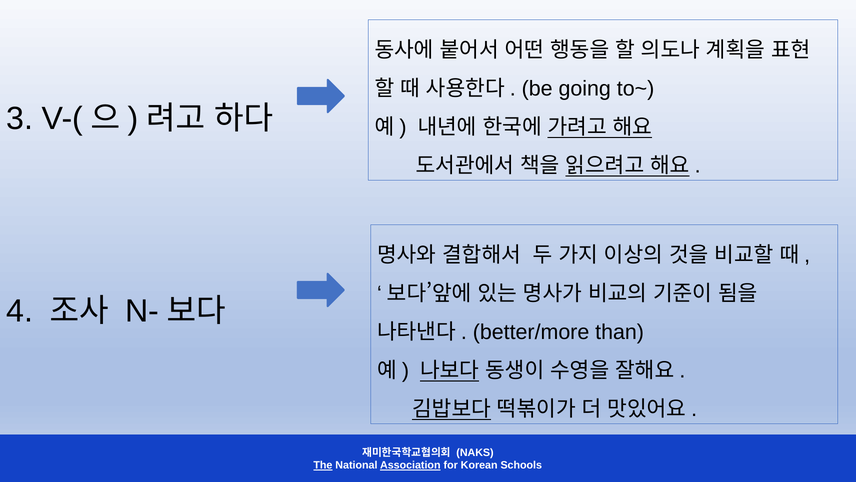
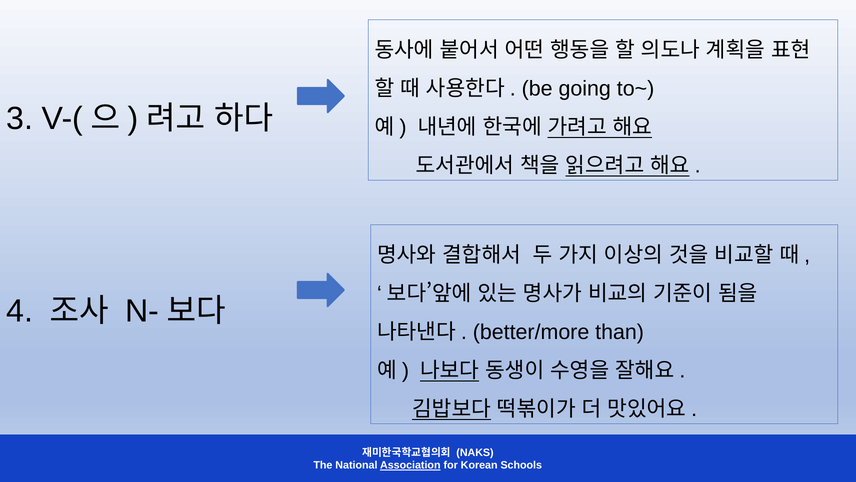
The underline: present -> none (323, 465)
